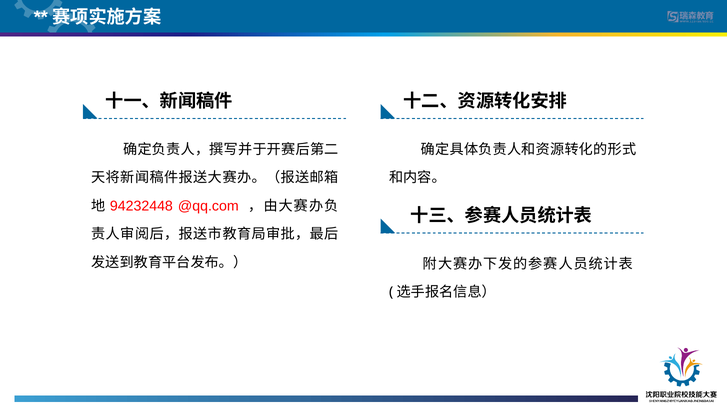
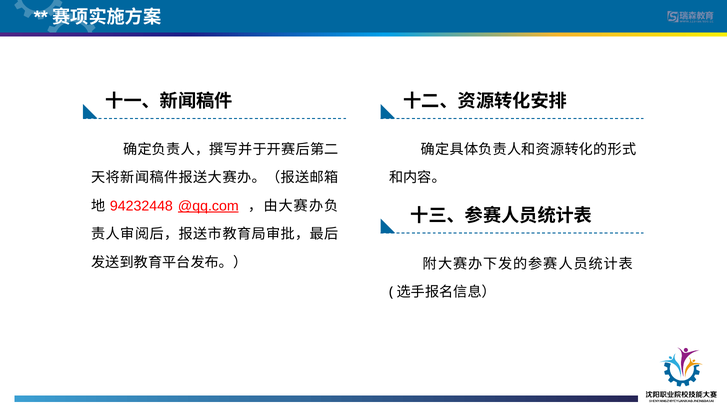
@qq.com underline: none -> present (208, 206)
